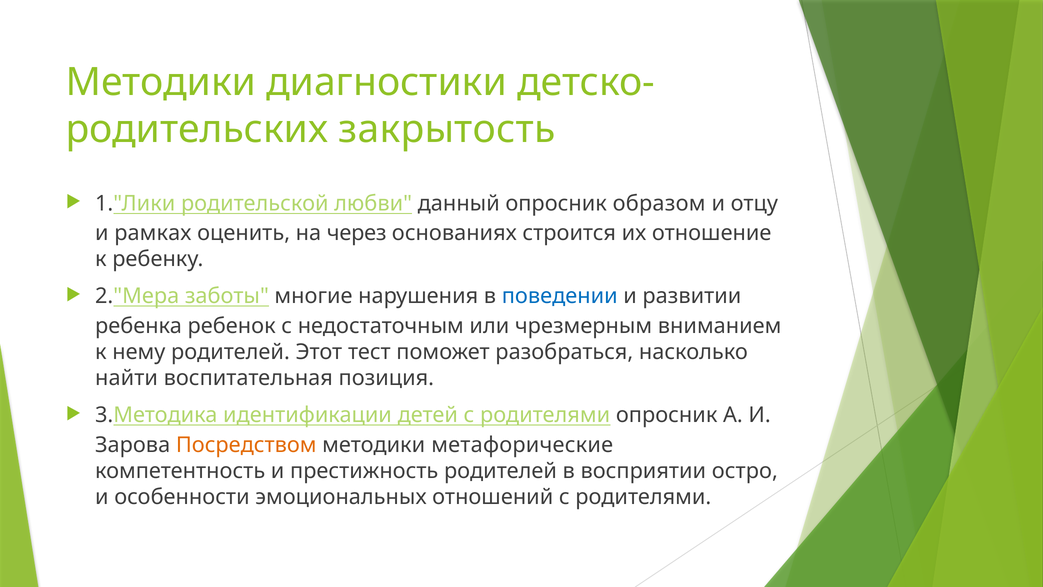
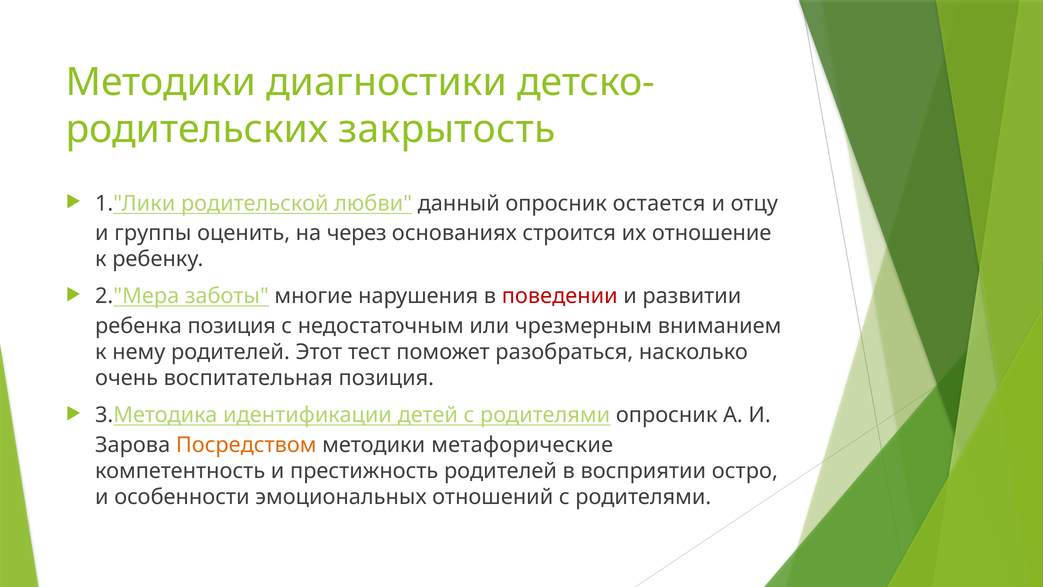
образом: образом -> остается (659, 203)
рамках: рамках -> группы (153, 233)
поведении colour: blue -> red (560, 296)
ребенка ребенок: ребенок -> позиция (232, 326)
найти: найти -> очень (127, 378)
